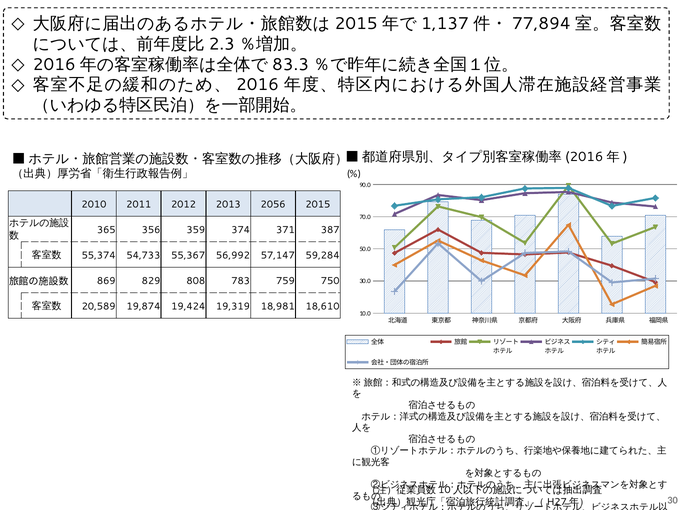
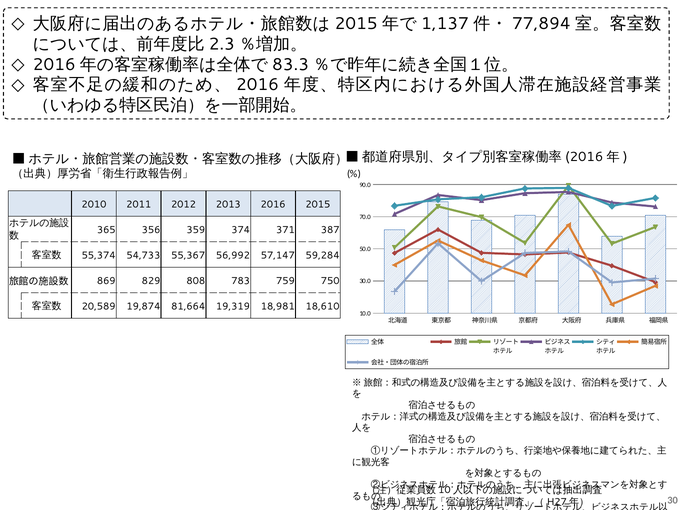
2013 2056: 2056 -> 2016 (273, 204)
19,424: 19,424 -> 81,664 (188, 306)
